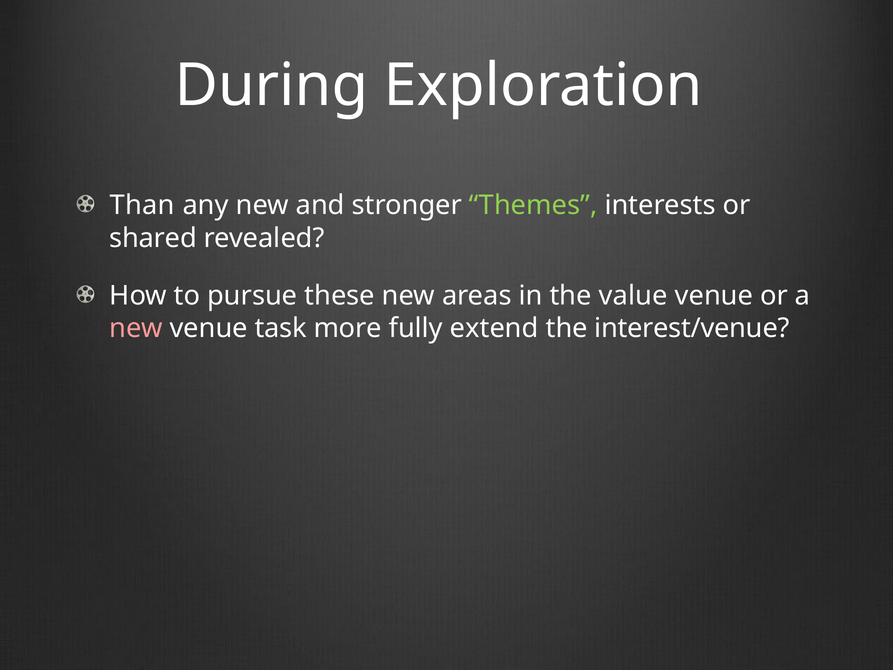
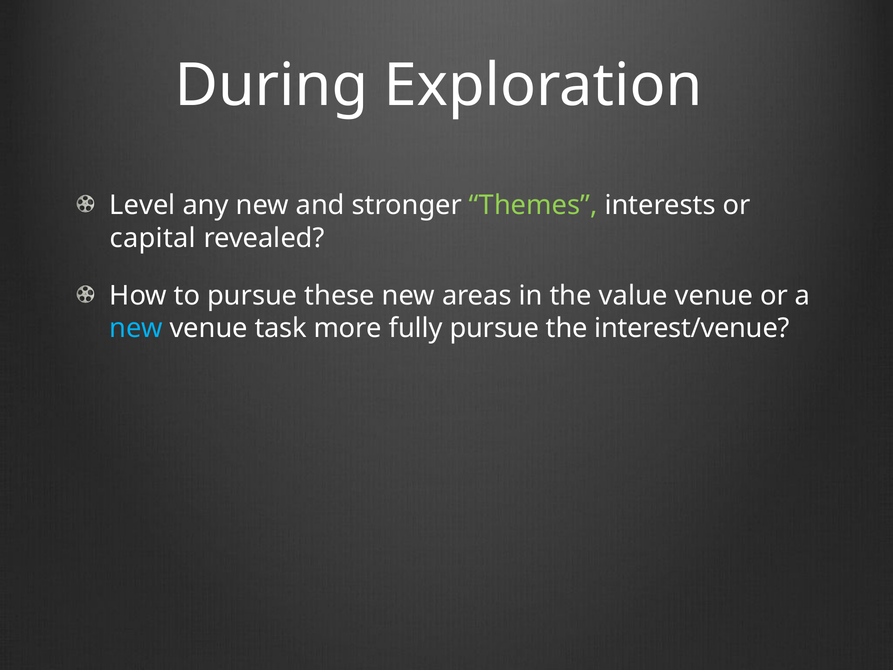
Than: Than -> Level (142, 205)
shared: shared -> capital (153, 238)
new colour: pink -> light blue (136, 328)
fully extend: extend -> pursue (494, 328)
